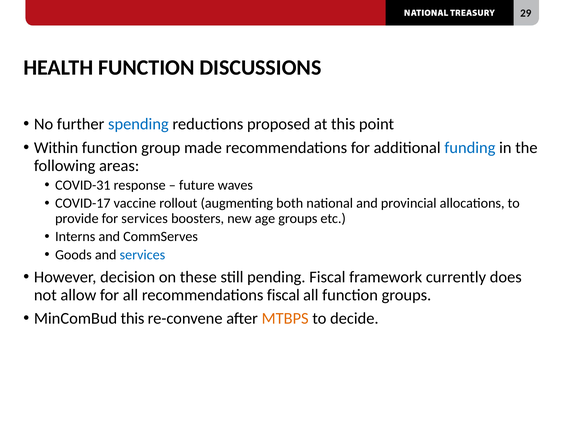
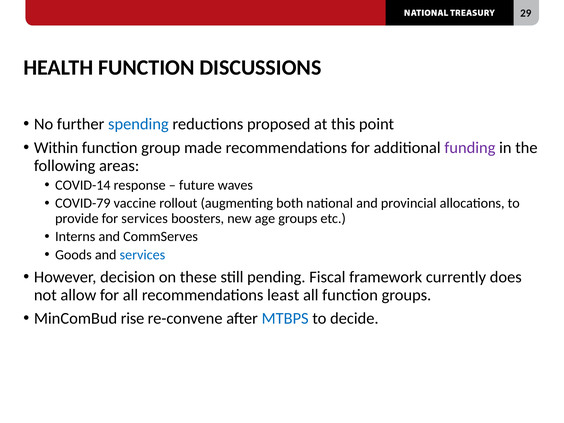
funding colour: blue -> purple (470, 148)
COVID-31: COVID-31 -> COVID-14 (83, 185)
COVID-17: COVID-17 -> COVID-79 (83, 203)
recommendations fiscal: fiscal -> least (283, 295)
MinComBud this: this -> rise (133, 319)
MTBPS colour: orange -> blue (285, 319)
